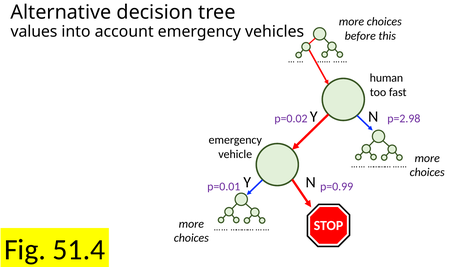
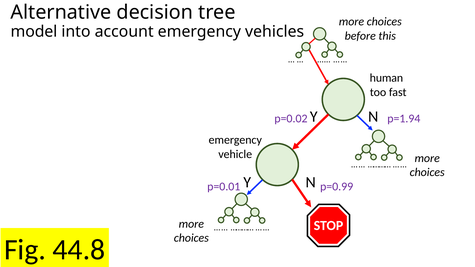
values: values -> model (34, 32)
p=2.98: p=2.98 -> p=1.94 (404, 119)
51.4: 51.4 -> 44.8 (79, 250)
